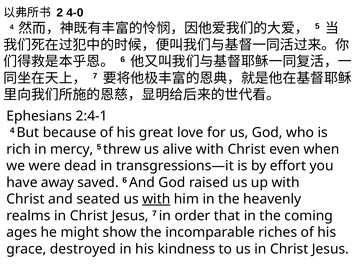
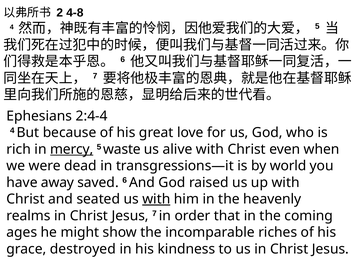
4-0: 4-0 -> 4-8 (75, 13)
2:4-1: 2:4-1 -> 2:4-4 (92, 116)
mercy underline: none -> present (72, 149)
threw: threw -> waste (122, 149)
effort: effort -> world (288, 166)
